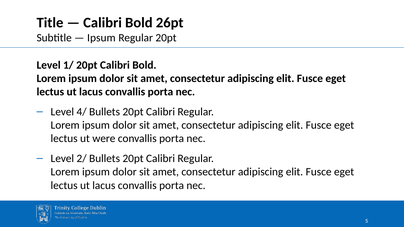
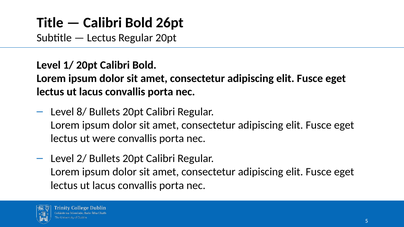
Ipsum: Ipsum -> Lectus (101, 38)
4/: 4/ -> 8/ (82, 112)
